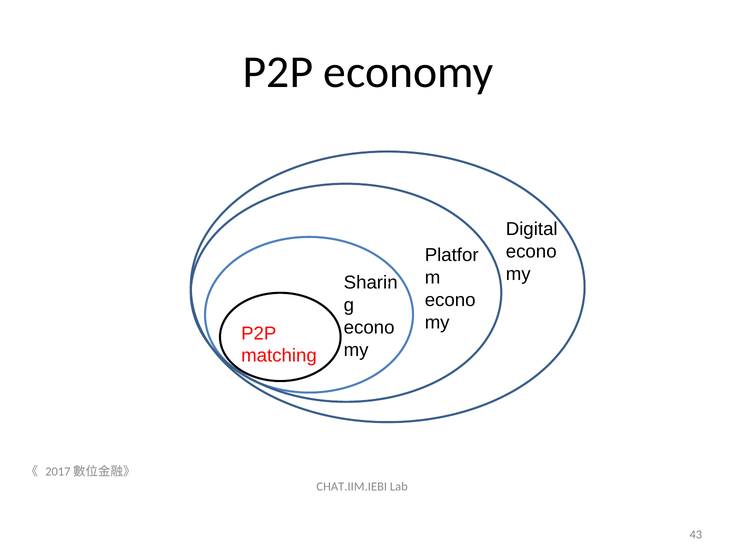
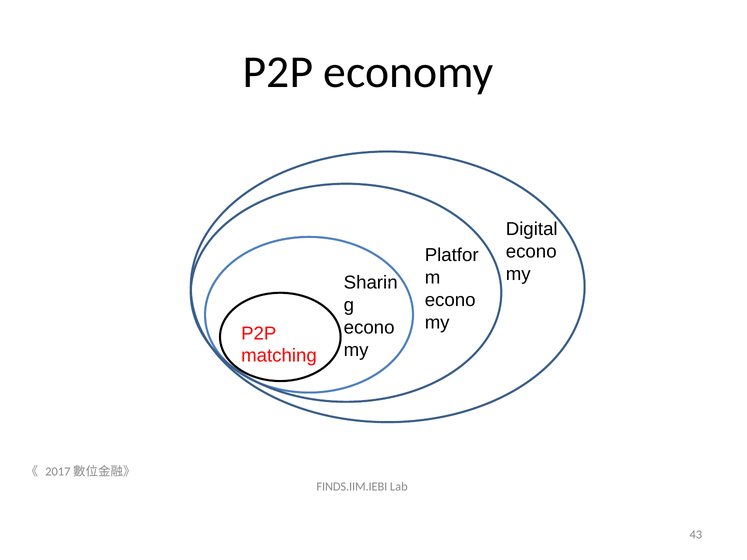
CHAT.IIM.IEBI: CHAT.IIM.IEBI -> FINDS.IIM.IEBI (352, 487)
